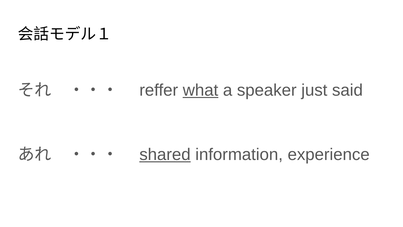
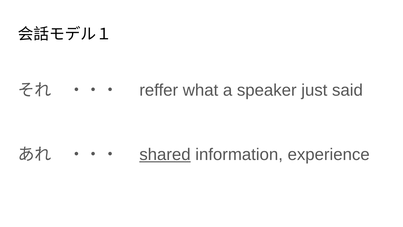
what underline: present -> none (201, 90)
